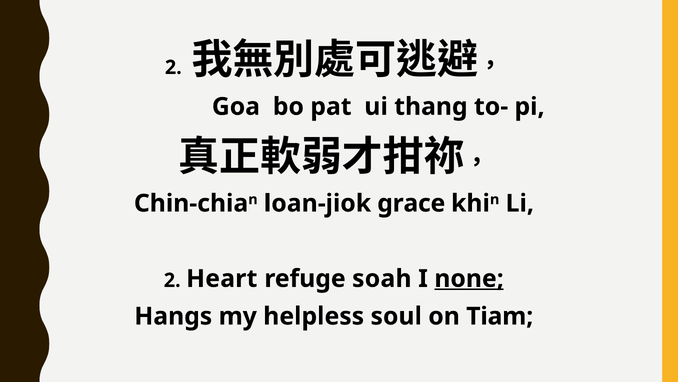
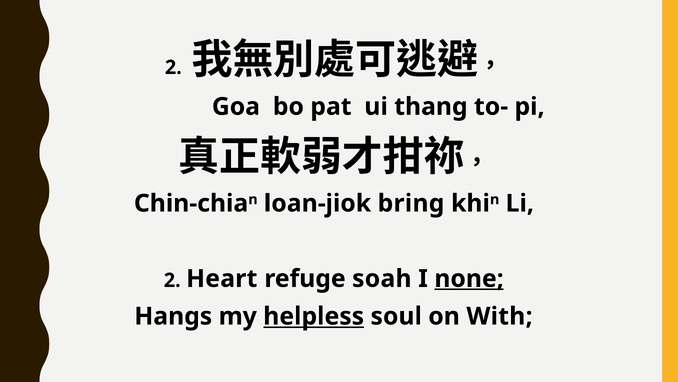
grace: grace -> bring (411, 203)
helpless underline: none -> present (314, 316)
Tiam: Tiam -> With (500, 316)
